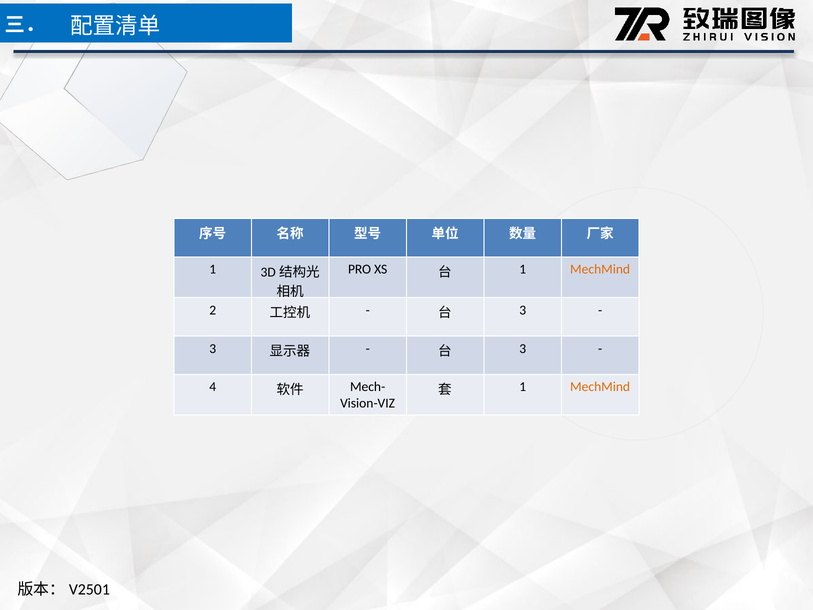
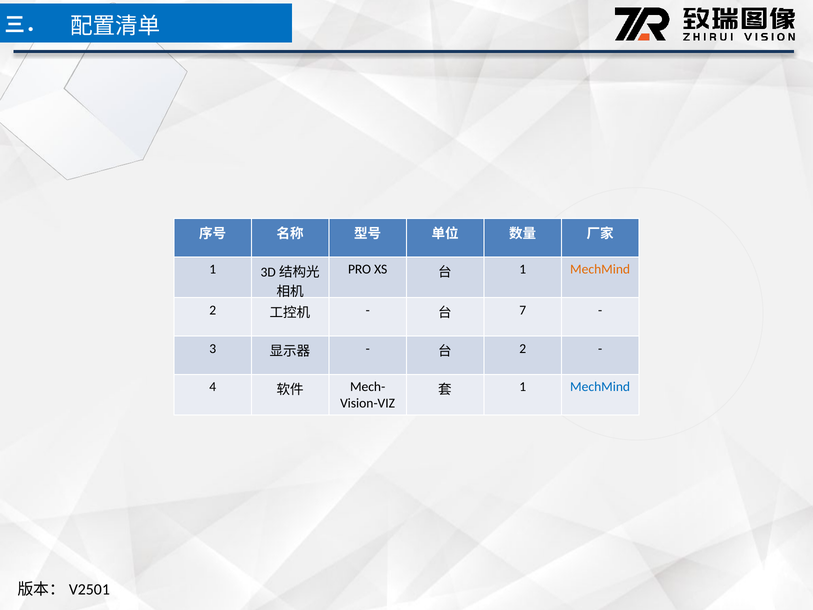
3: 3 -> 7 (523, 310)
3: 3 -> 2 (523, 348)
MechMind colour: orange -> blue (600, 387)
